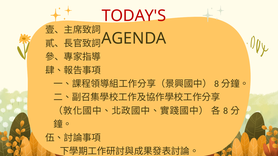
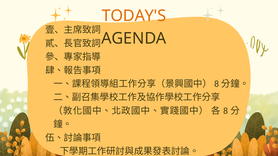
TODAY'S colour: red -> orange (134, 16)
